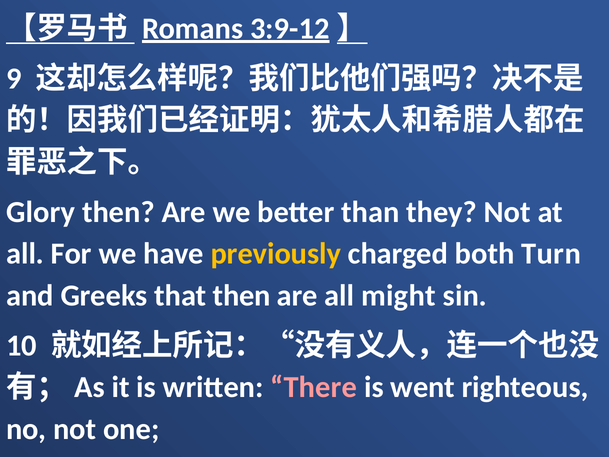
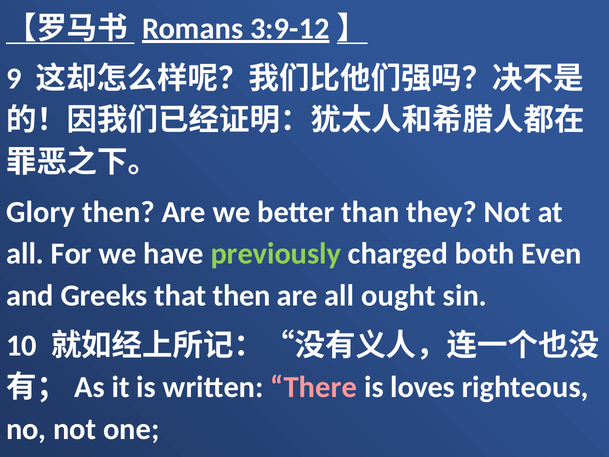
previously colour: yellow -> light green (276, 254)
Turn: Turn -> Even (551, 254)
might: might -> ought (398, 295)
went: went -> loves (423, 387)
